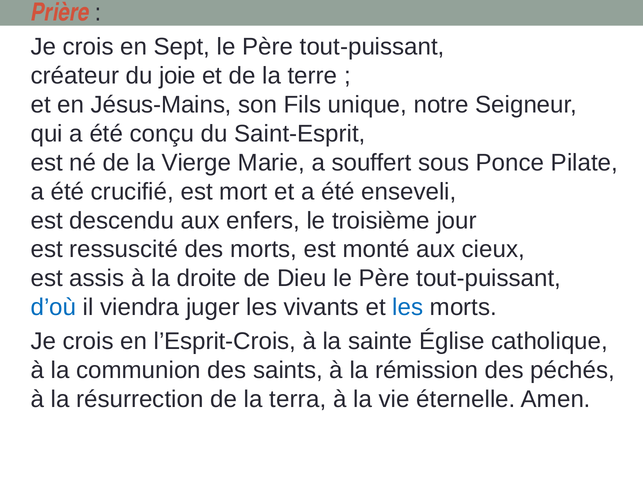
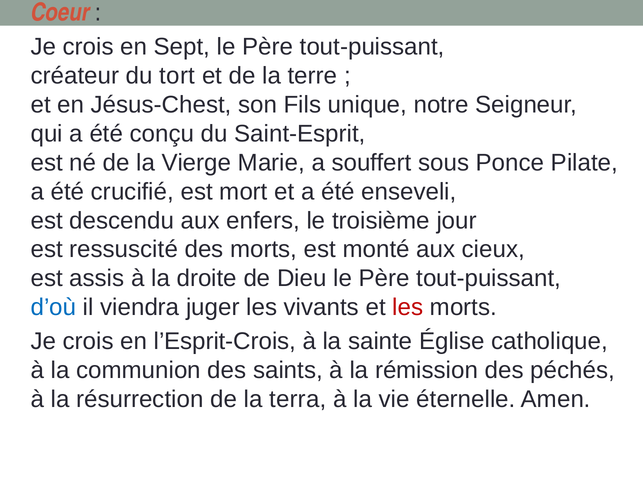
Prière: Prière -> Coeur (60, 13)
joie: joie -> tort (177, 76)
Jésus-Mains: Jésus-Mains -> Jésus-Chest (161, 105)
les colour: blue -> red (408, 308)
